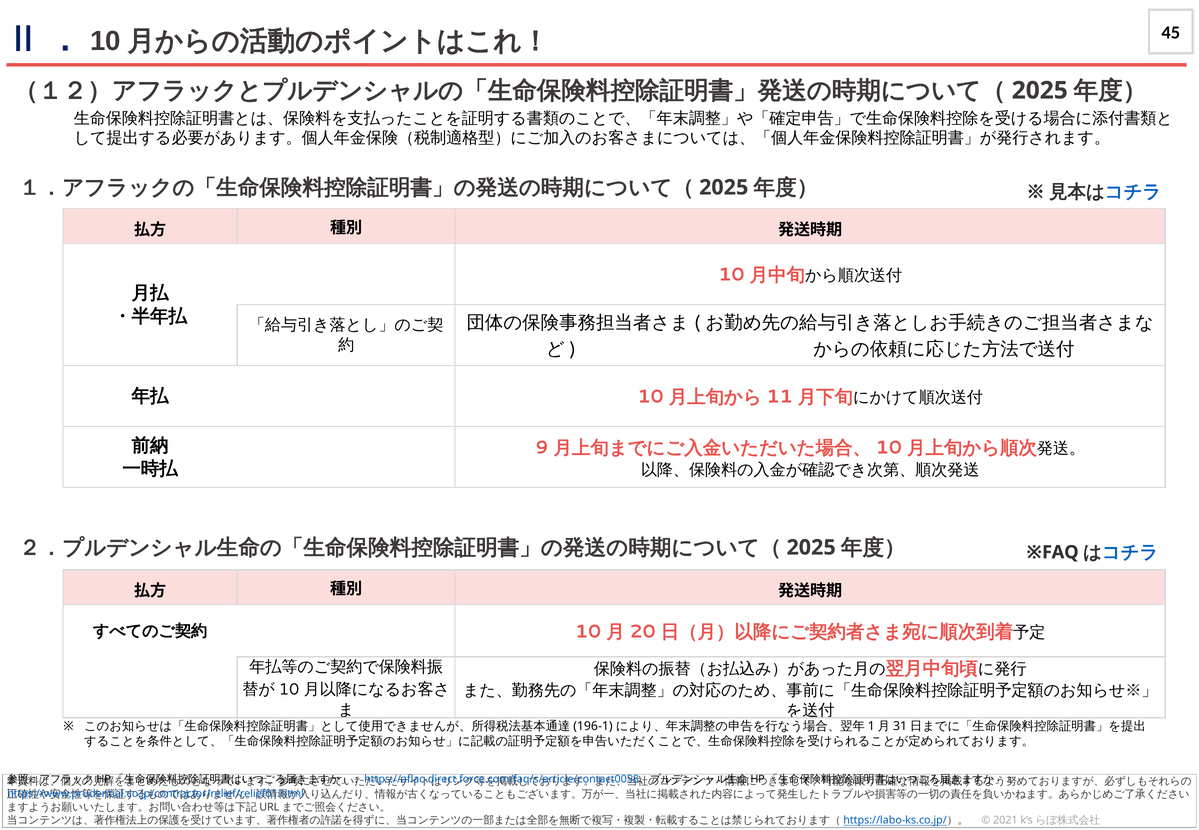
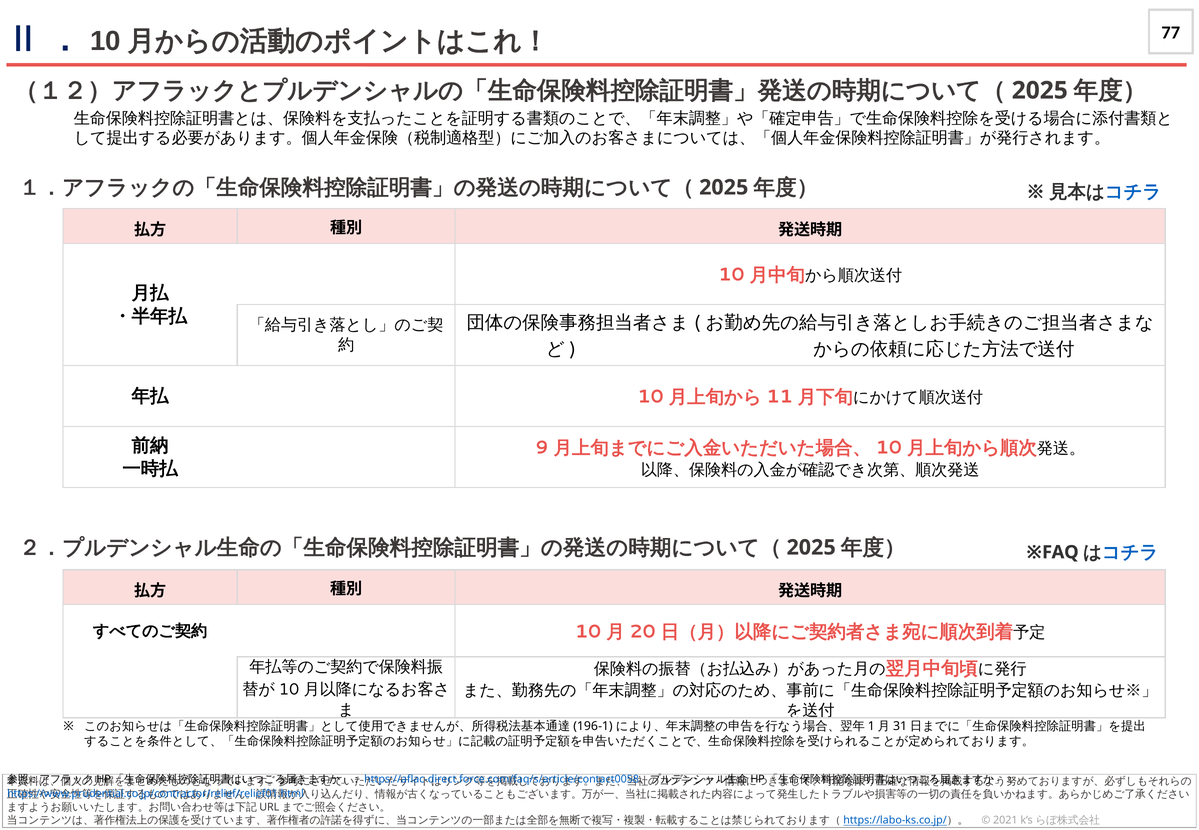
45: 45 -> 77 (1171, 33)
